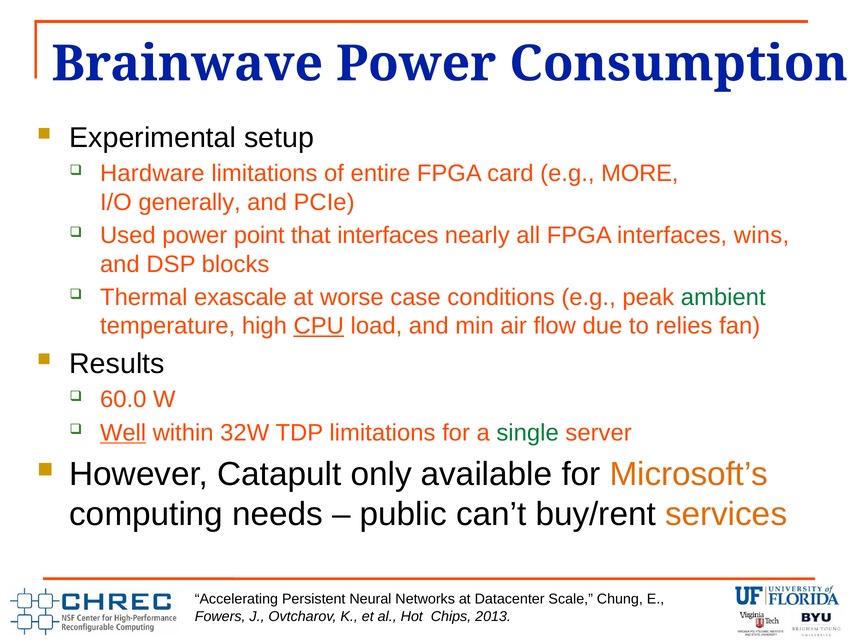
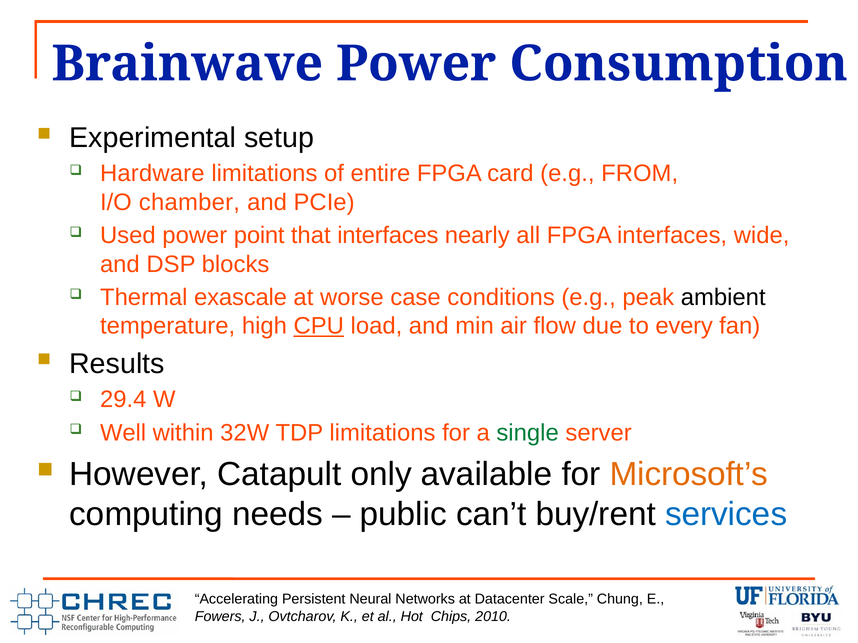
MORE: MORE -> FROM (640, 174)
generally: generally -> chamber (189, 202)
wins: wins -> wide (762, 236)
ambient colour: green -> black (723, 298)
relies: relies -> every (684, 326)
60.0: 60.0 -> 29.4 (123, 400)
Well underline: present -> none (123, 433)
services colour: orange -> blue (726, 515)
2013: 2013 -> 2010 (493, 617)
